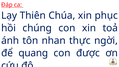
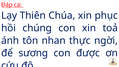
quang: quang -> sương (33, 53)
